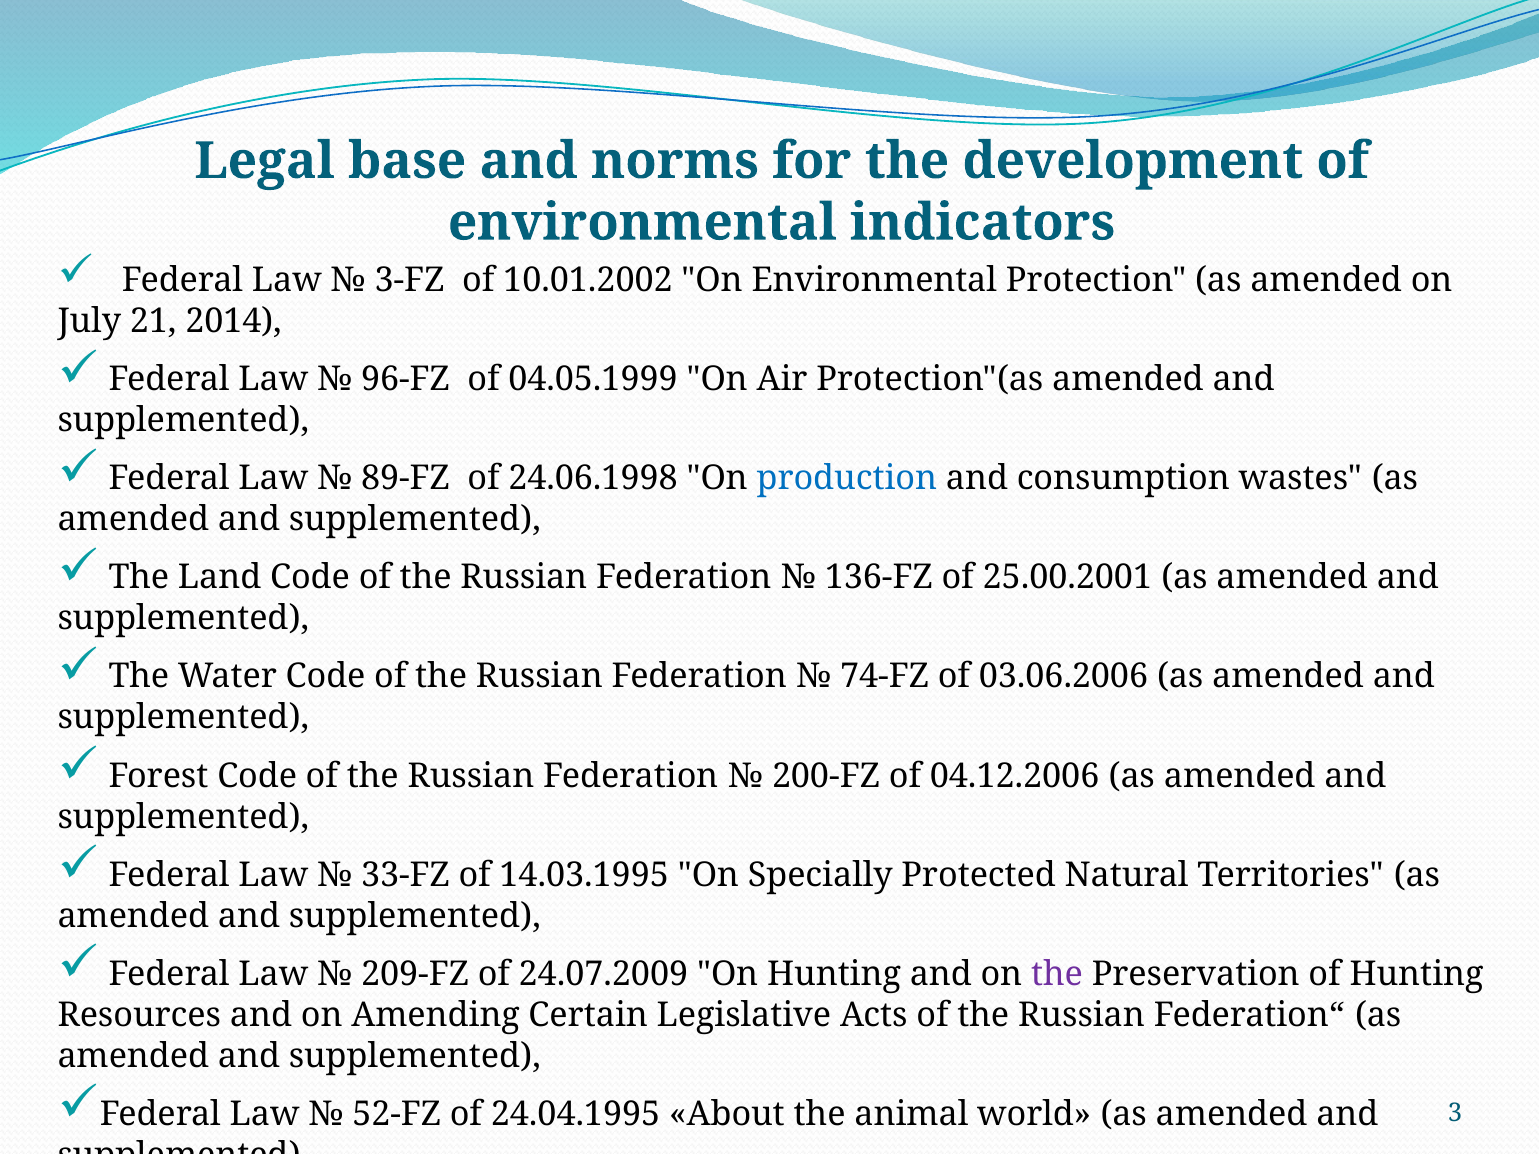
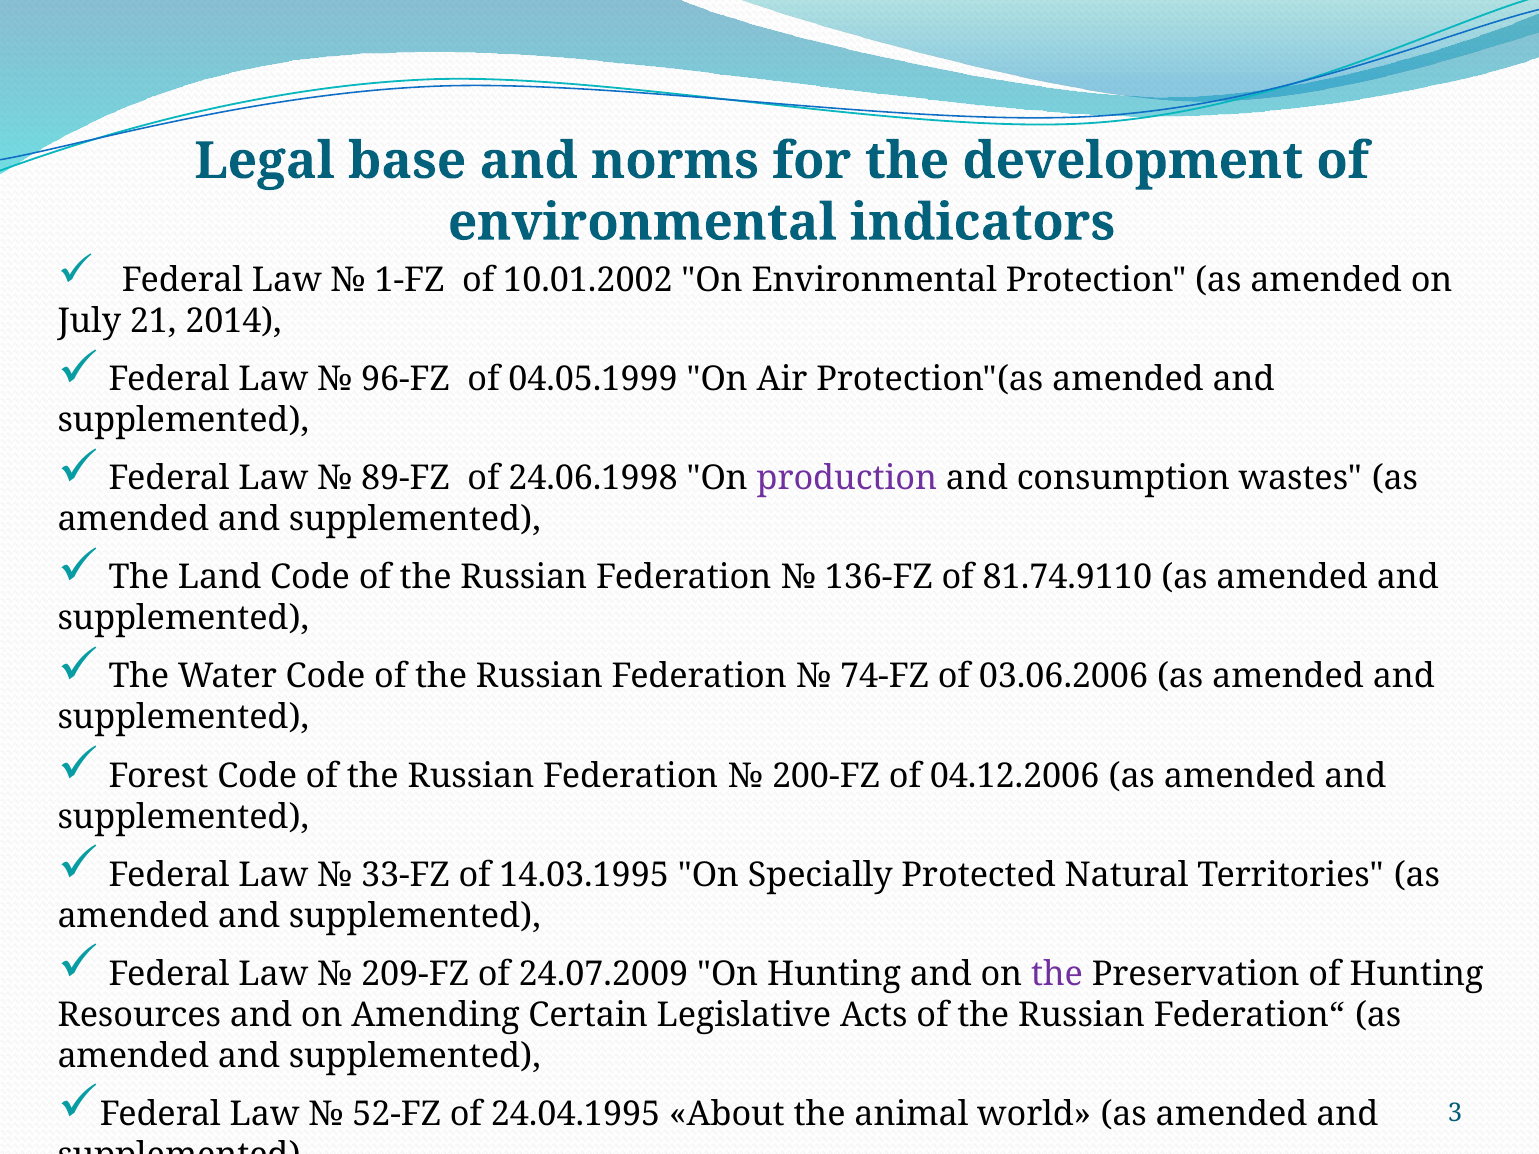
3-FZ: 3-FZ -> 1-FZ (410, 280)
production colour: blue -> purple (847, 479)
25.00.2001: 25.00.2001 -> 81.74.9110 (1067, 578)
